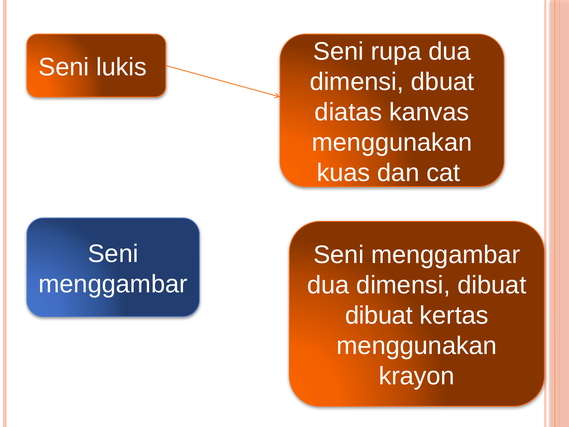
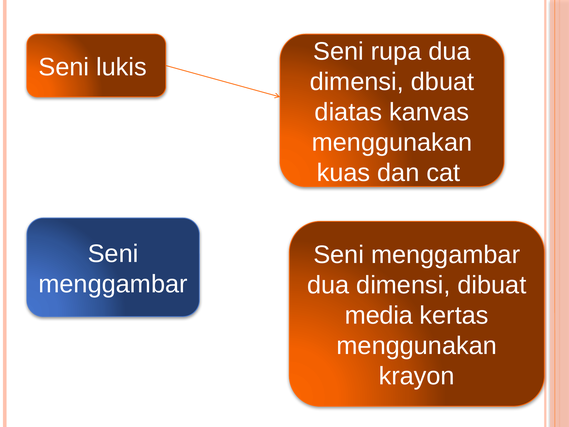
dibuat: dibuat -> media (379, 315)
